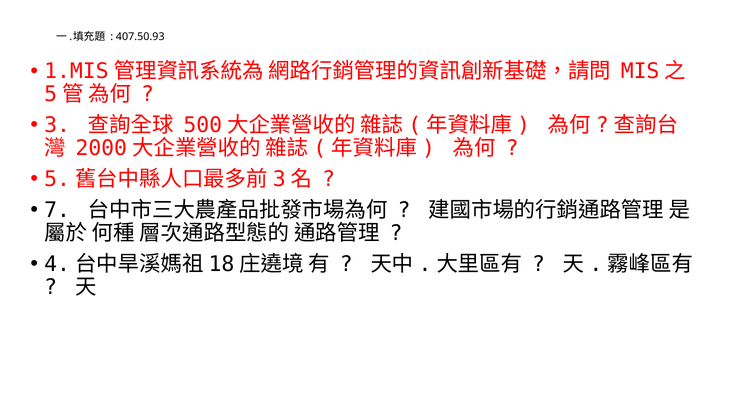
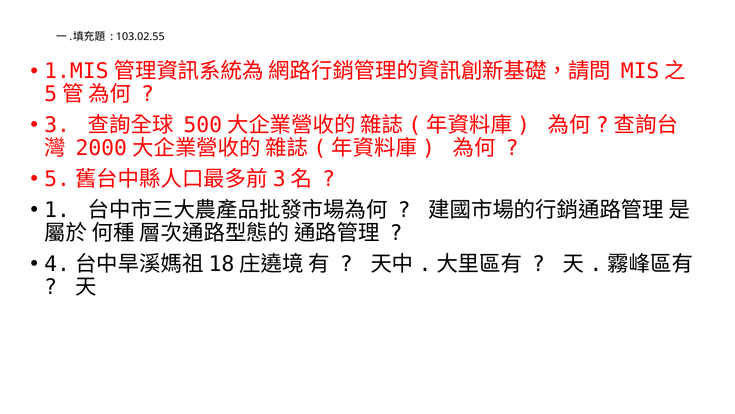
407.50.93: 407.50.93 -> 103.02.55 (140, 37)
7: 7 -> 1 (57, 210)
